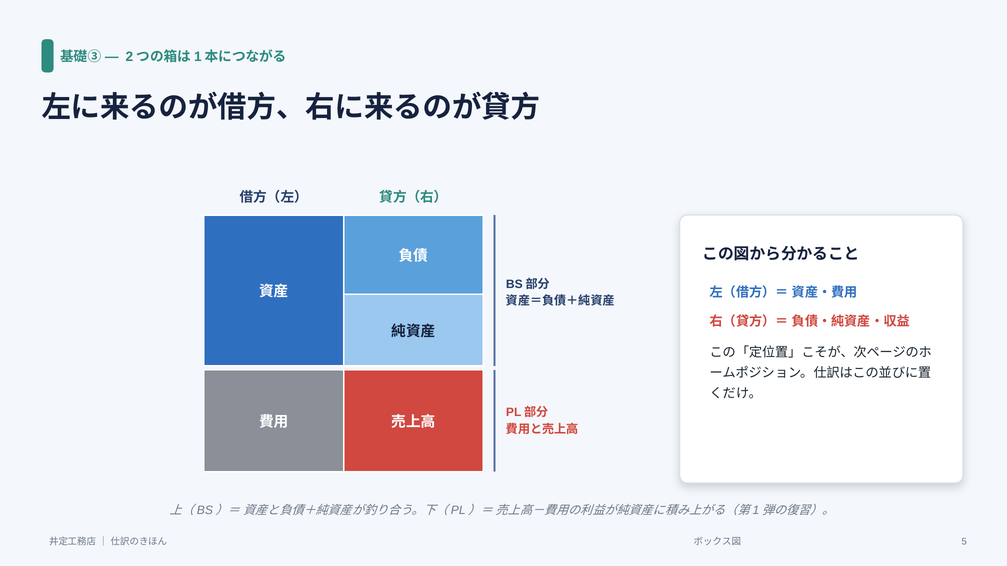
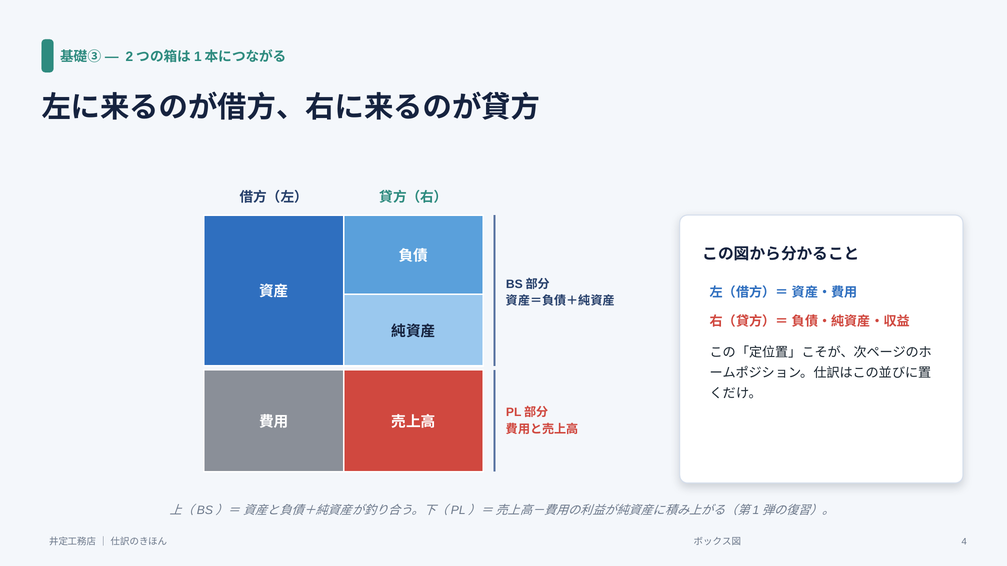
5: 5 -> 4 (964, 542)
